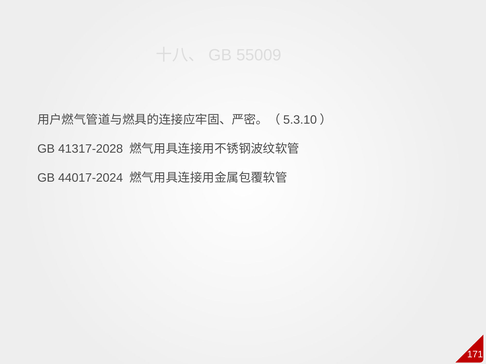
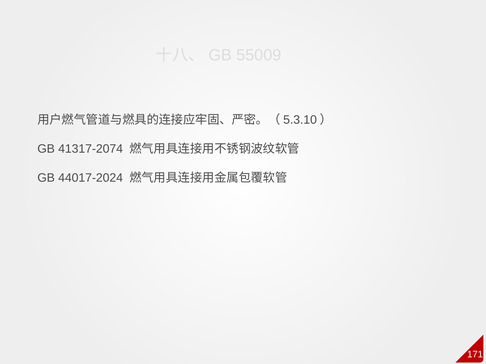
41317-2028: 41317-2028 -> 41317-2074 (91, 149)
